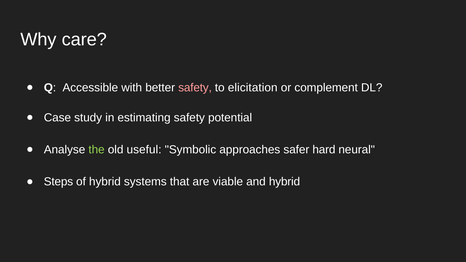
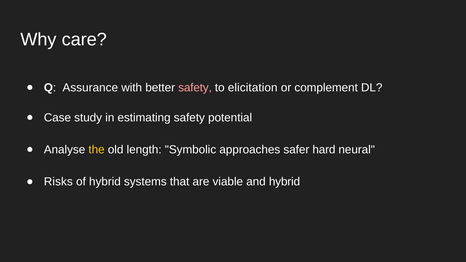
Accessible: Accessible -> Assurance (90, 88)
the colour: light green -> yellow (97, 150)
useful: useful -> length (144, 150)
Steps: Steps -> Risks (58, 182)
